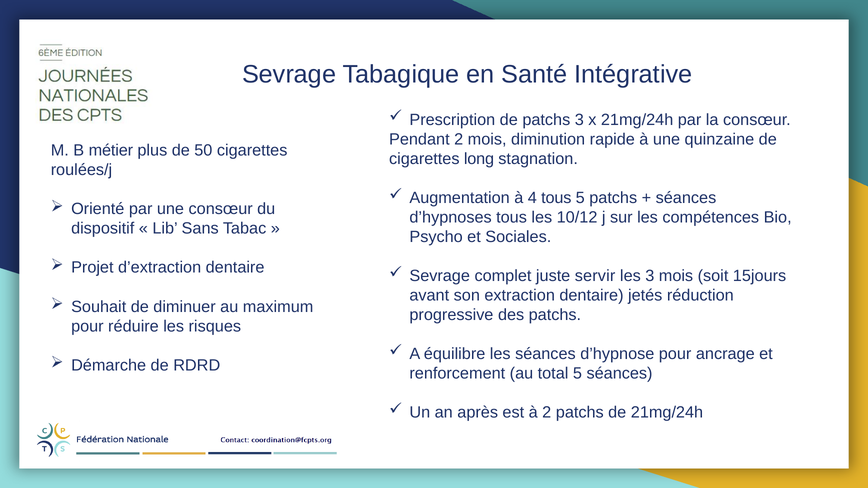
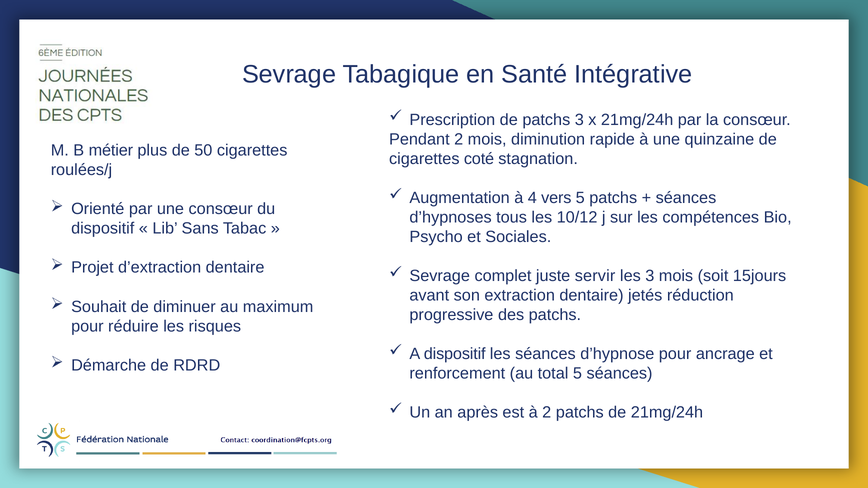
long: long -> coté (479, 159)
4 tous: tous -> vers (556, 198)
A équilibre: équilibre -> dispositif (455, 354)
